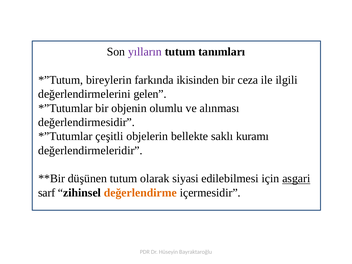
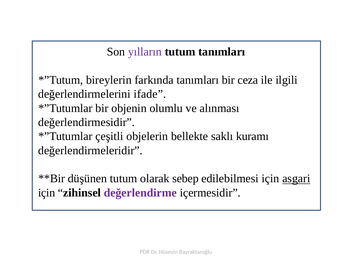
farkında ikisinden: ikisinden -> tanımları (198, 80)
gelen: gelen -> ifade (150, 94)
siyasi: siyasi -> sebep (186, 179)
sarf: sarf -> için (47, 193)
değerlendirme colour: orange -> purple (140, 193)
